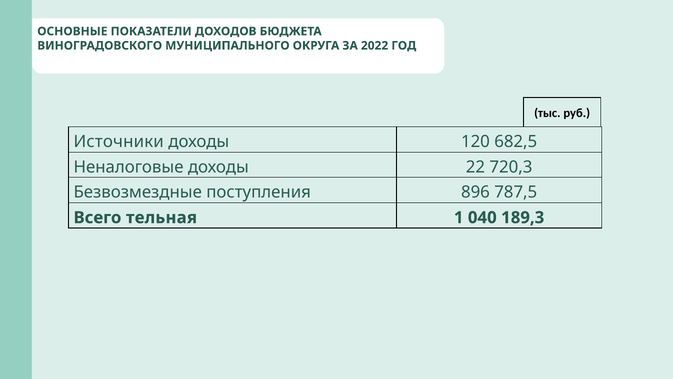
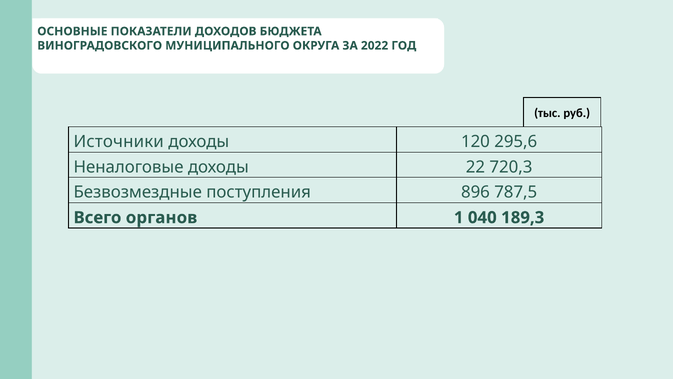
682,5: 682,5 -> 295,6 (516, 142)
тельная: тельная -> органов (162, 217)
